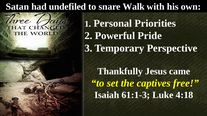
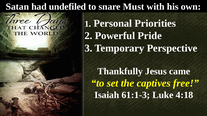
Walk: Walk -> Must (134, 7)
